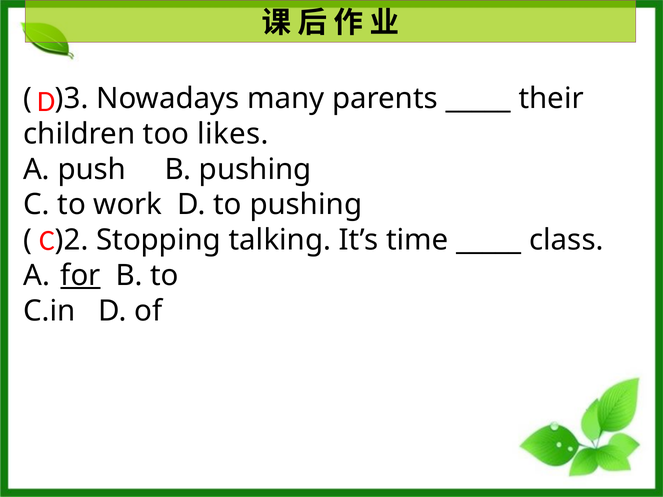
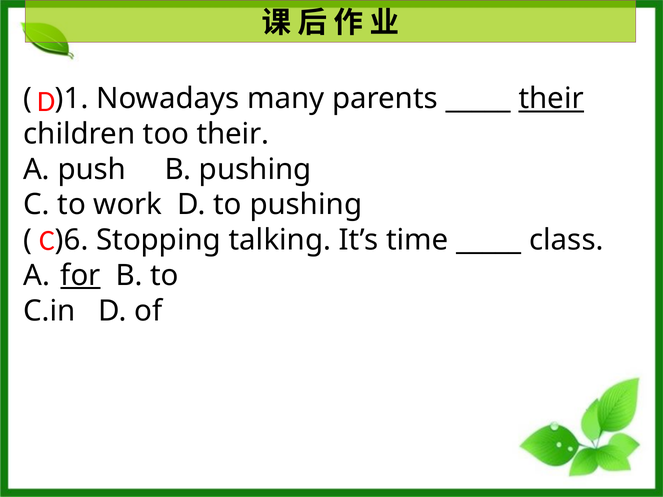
)3: )3 -> )1 (72, 99)
their underline: none -> present (551, 99)
too likes: likes -> their (233, 134)
)2: )2 -> )6 (72, 240)
